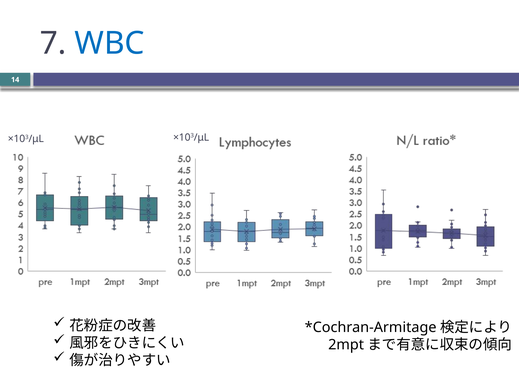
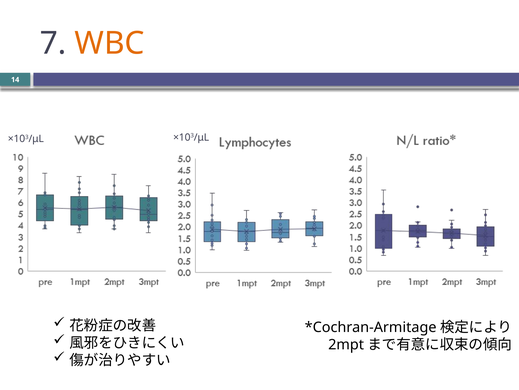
WBC colour: blue -> orange (110, 43)
